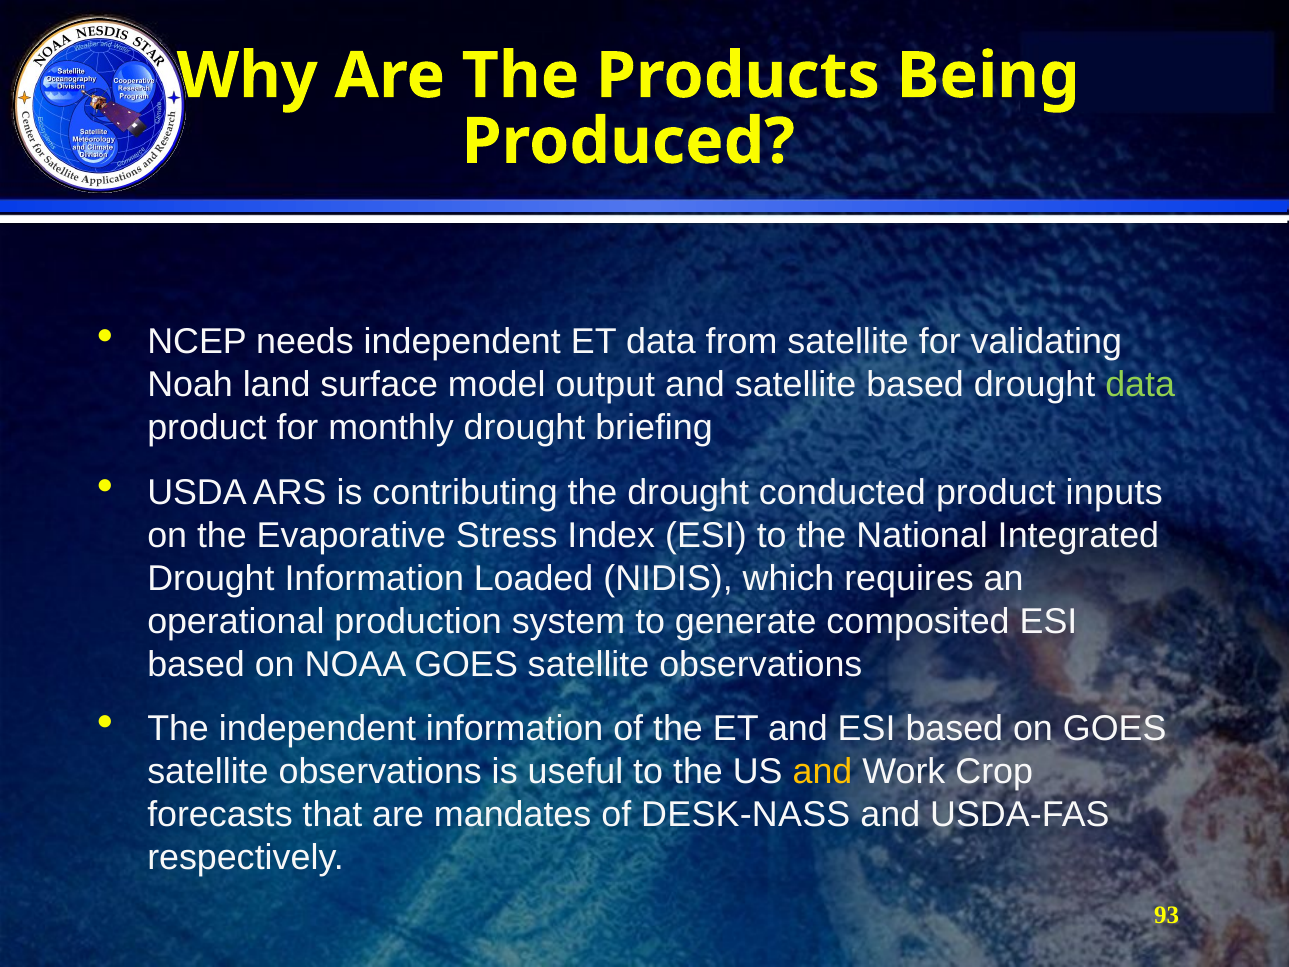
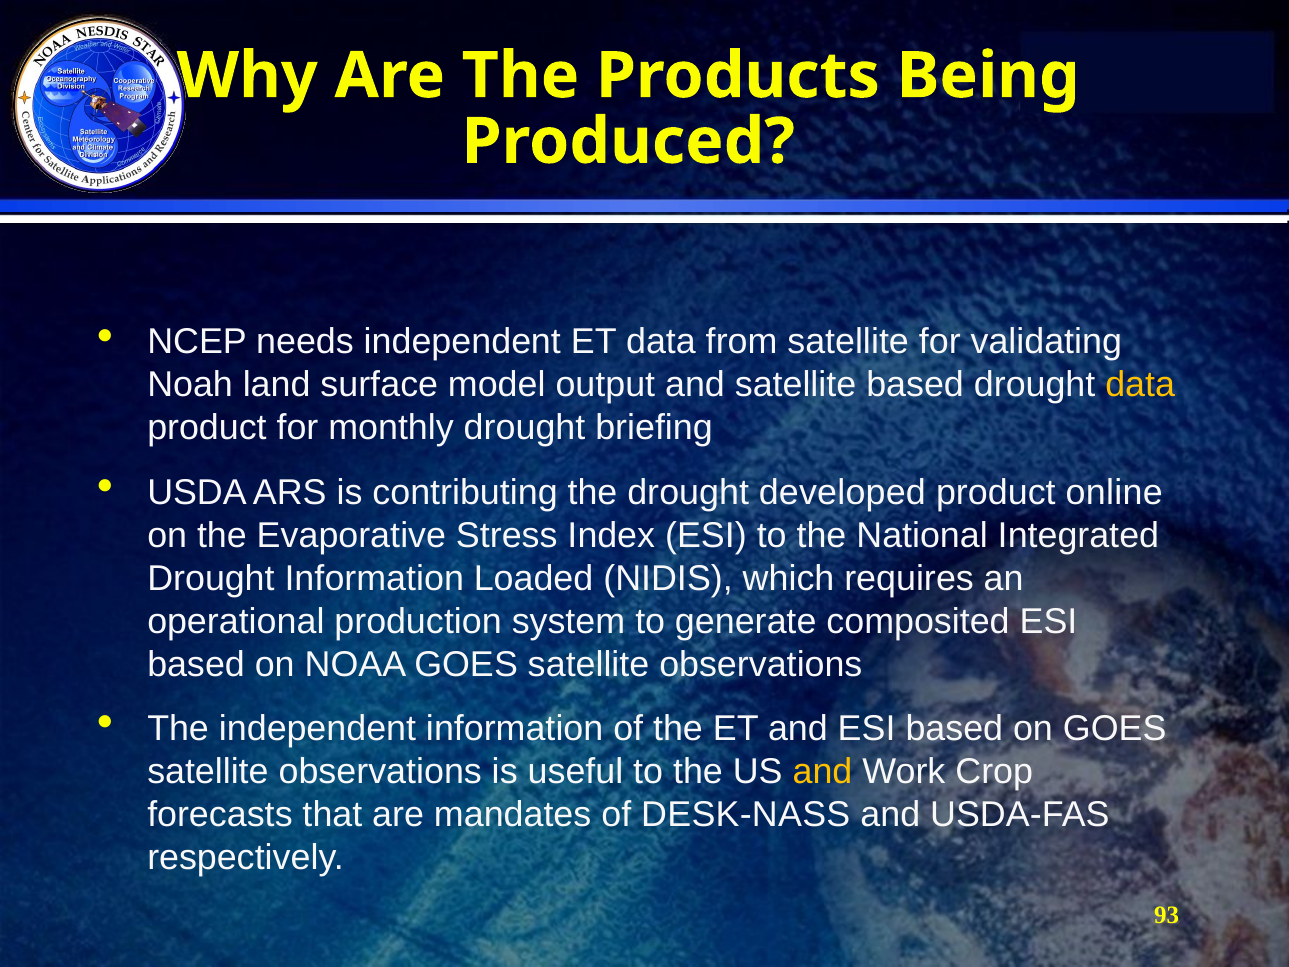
data colour: light green -> yellow (1140, 385)
conducted: conducted -> developed (842, 492)
inputs: inputs -> online (1114, 492)
